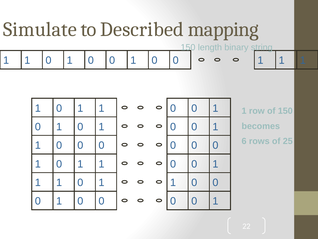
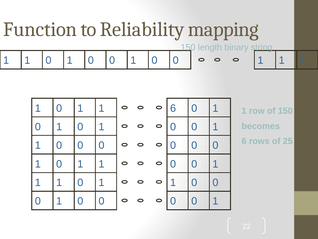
Simulate: Simulate -> Function (40, 29)
Described: Described -> Reliability (142, 29)
0: 0 -> 6 (173, 108)
